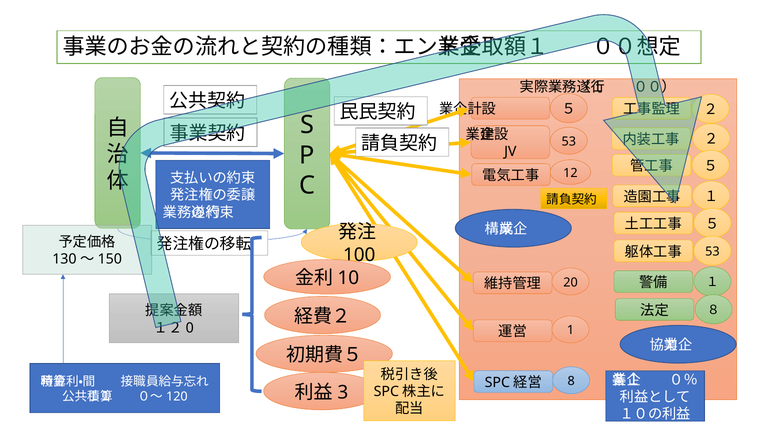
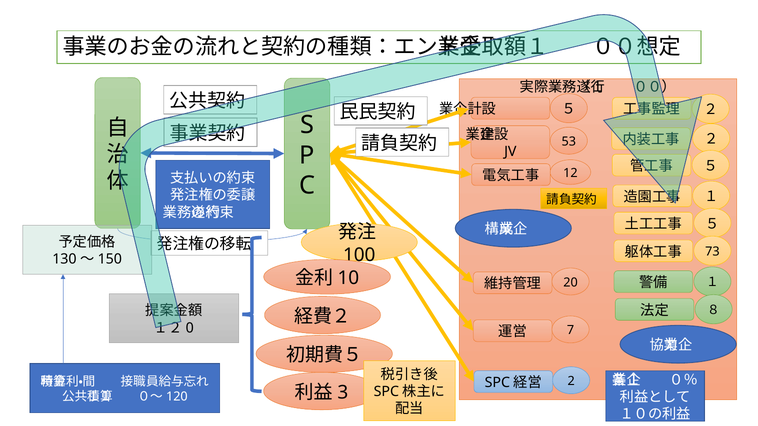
53: 53 -> 73 (712, 252)
1: 1 -> 7 (571, 331)
8: 8 -> 2 (571, 381)
